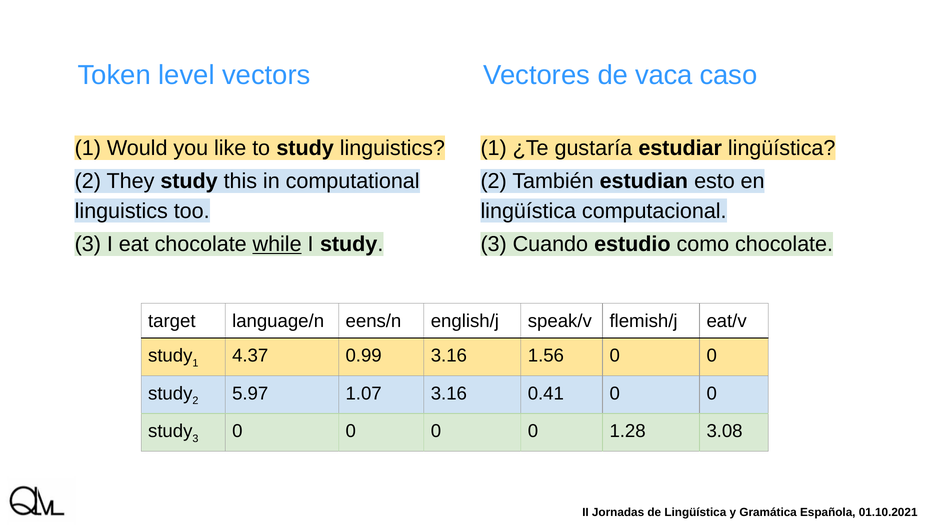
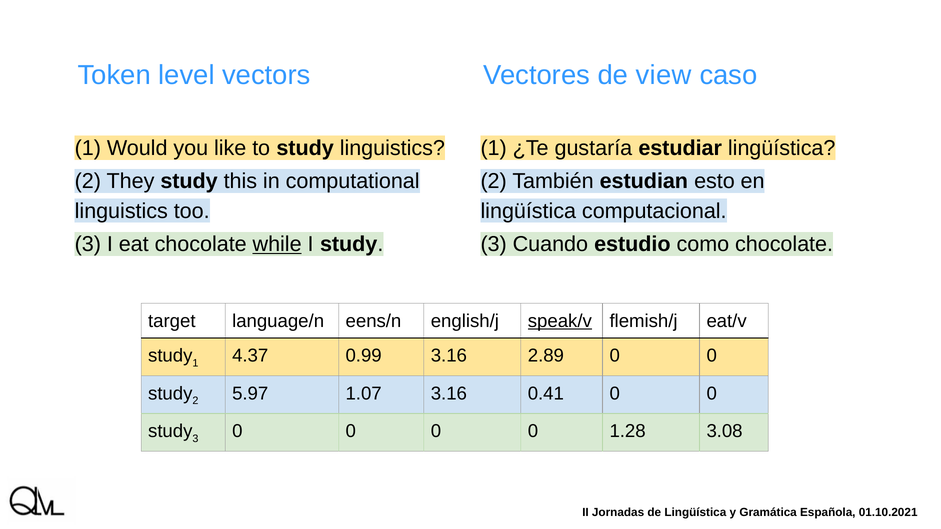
vaca: vaca -> view (664, 75)
speak/v underline: none -> present (560, 321)
1.56: 1.56 -> 2.89 (546, 356)
